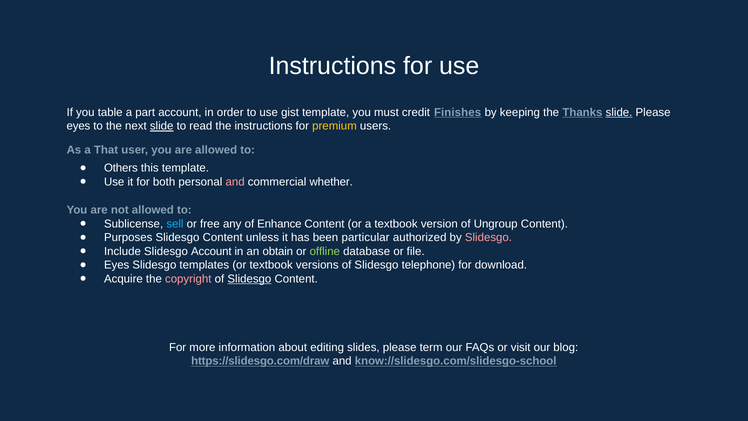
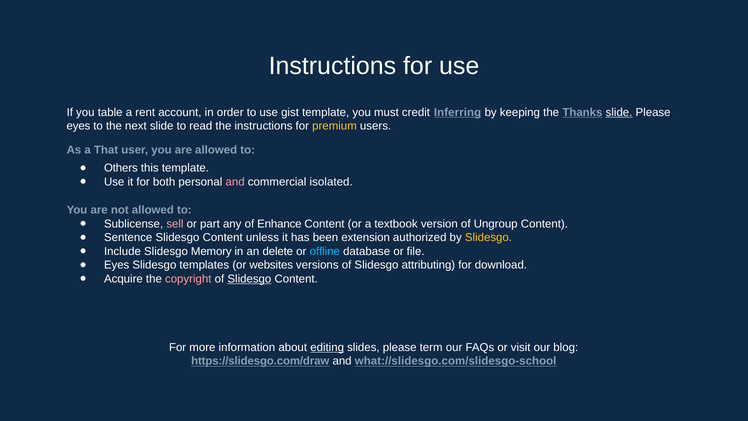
part: part -> rent (145, 112)
Finishes: Finishes -> Inferring (458, 112)
slide underline: present -> none (162, 126)
whether: whether -> isolated (331, 182)
sell colour: light blue -> pink (175, 224)
free: free -> part (210, 224)
Purposes: Purposes -> Sentence (128, 237)
particular: particular -> extension (366, 237)
Slidesgo colour: pink -> yellow (488, 237)
Slidesgo Account: Account -> Memory (211, 251)
obtain: obtain -> delete (278, 251)
offline colour: light green -> light blue (325, 251)
or textbook: textbook -> websites (271, 265)
telephone: telephone -> attributing (428, 265)
editing underline: none -> present (327, 347)
know://slidesgo.com/slidesgo-school: know://slidesgo.com/slidesgo-school -> what://slidesgo.com/slidesgo-school (456, 361)
